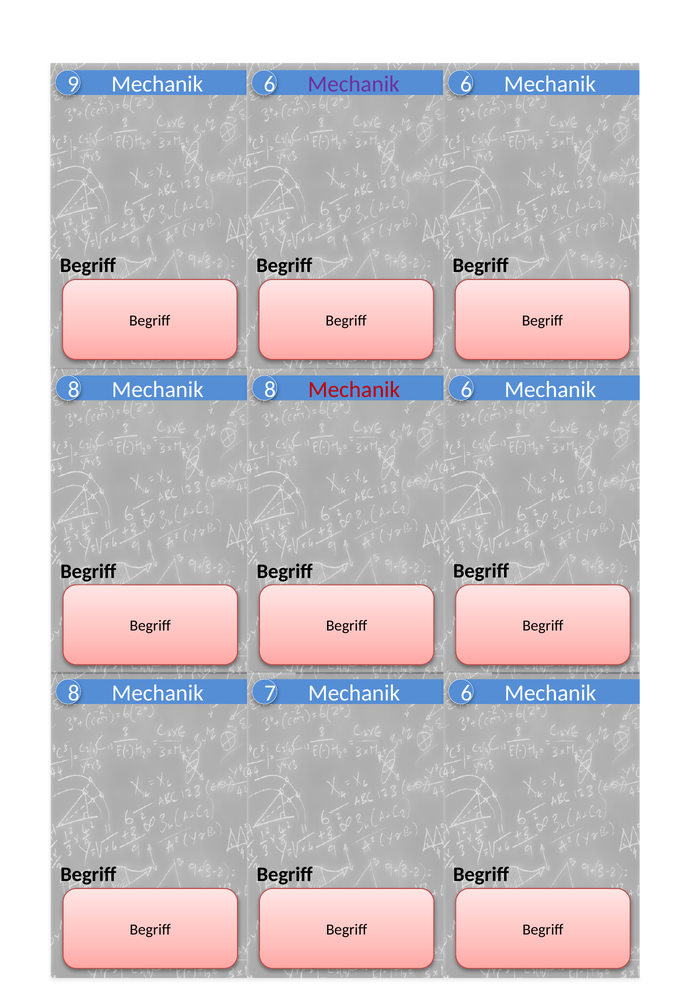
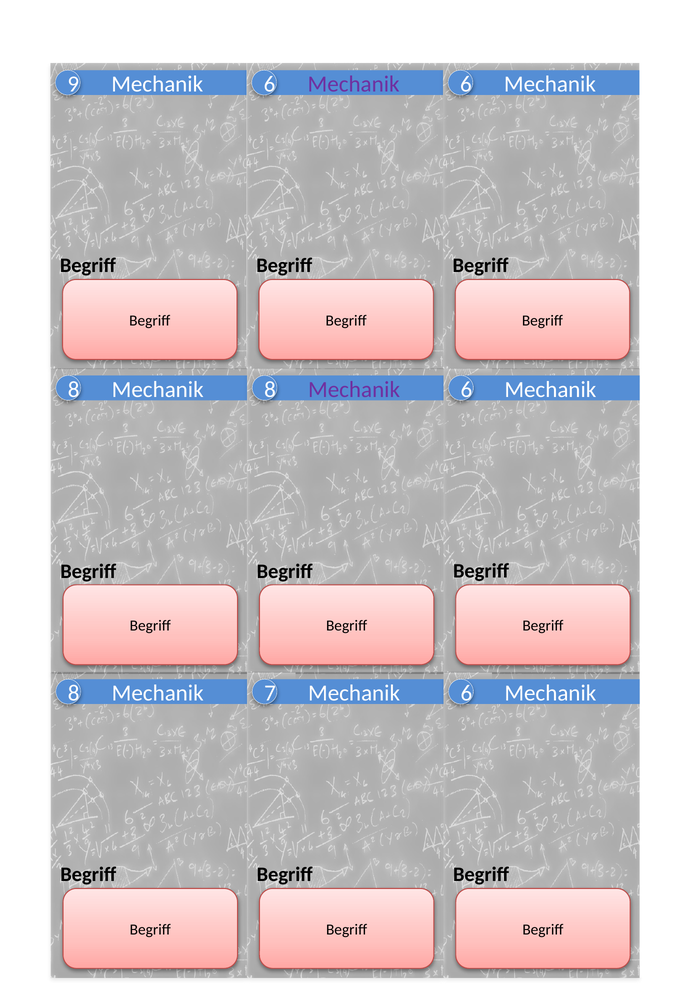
Mechanik colour: red -> purple (354, 389)
